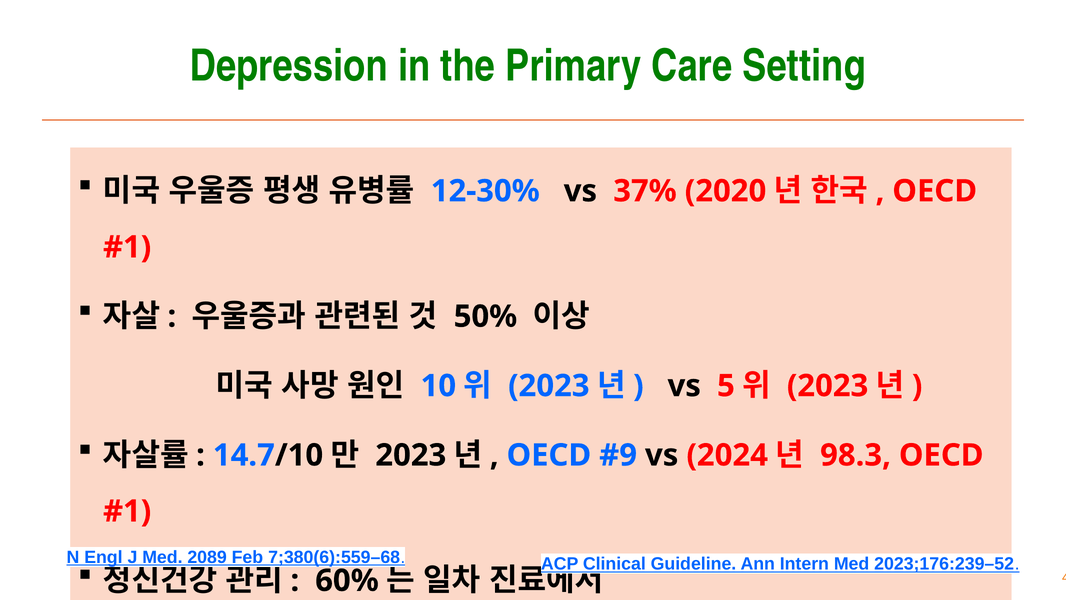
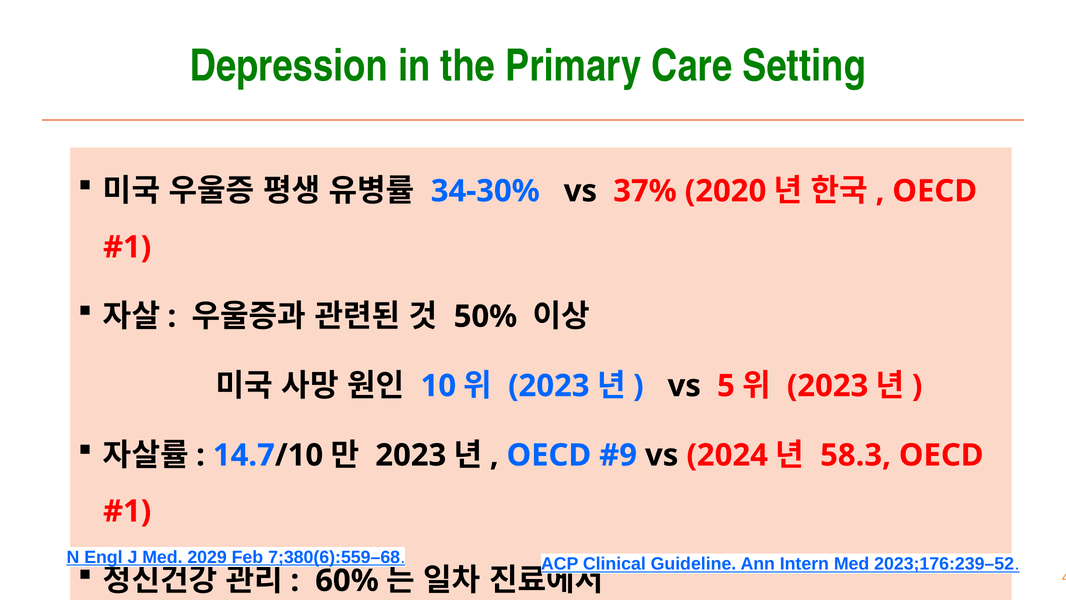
12-30%: 12-30% -> 34-30% (485, 191)
98.3: 98.3 -> 58.3 (856, 455)
2089: 2089 -> 2029 (207, 557)
